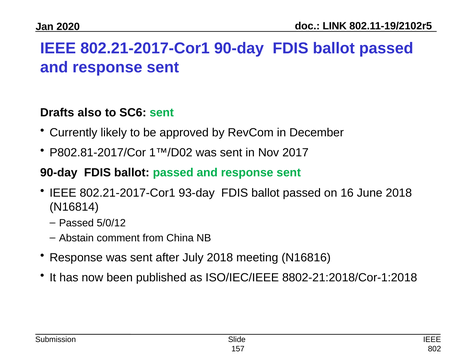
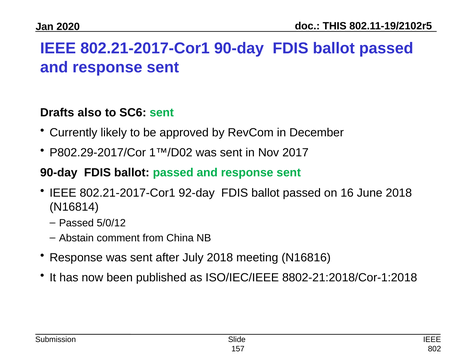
LINK: LINK -> THIS (335, 26)
P802.81-2017/Cor: P802.81-2017/Cor -> P802.29-2017/Cor (98, 153)
93-day: 93-day -> 92-day (197, 193)
